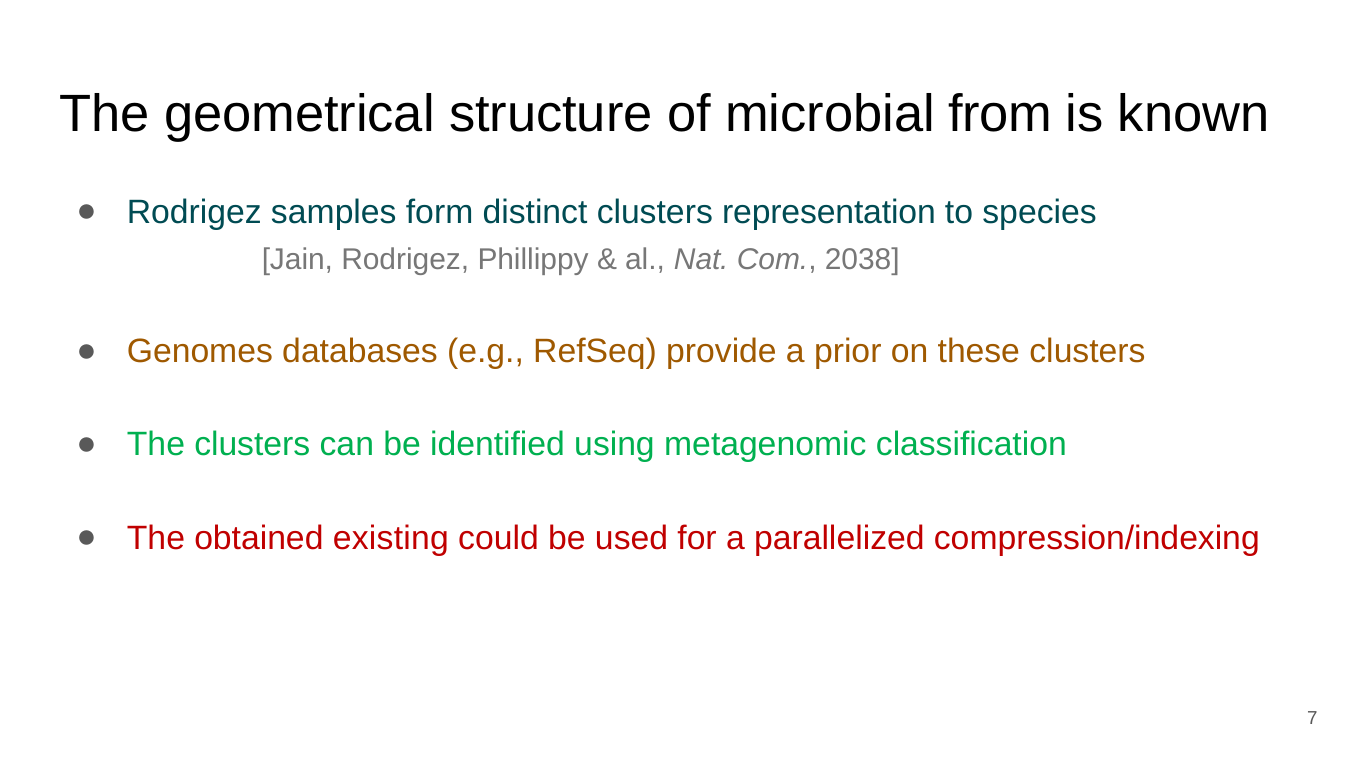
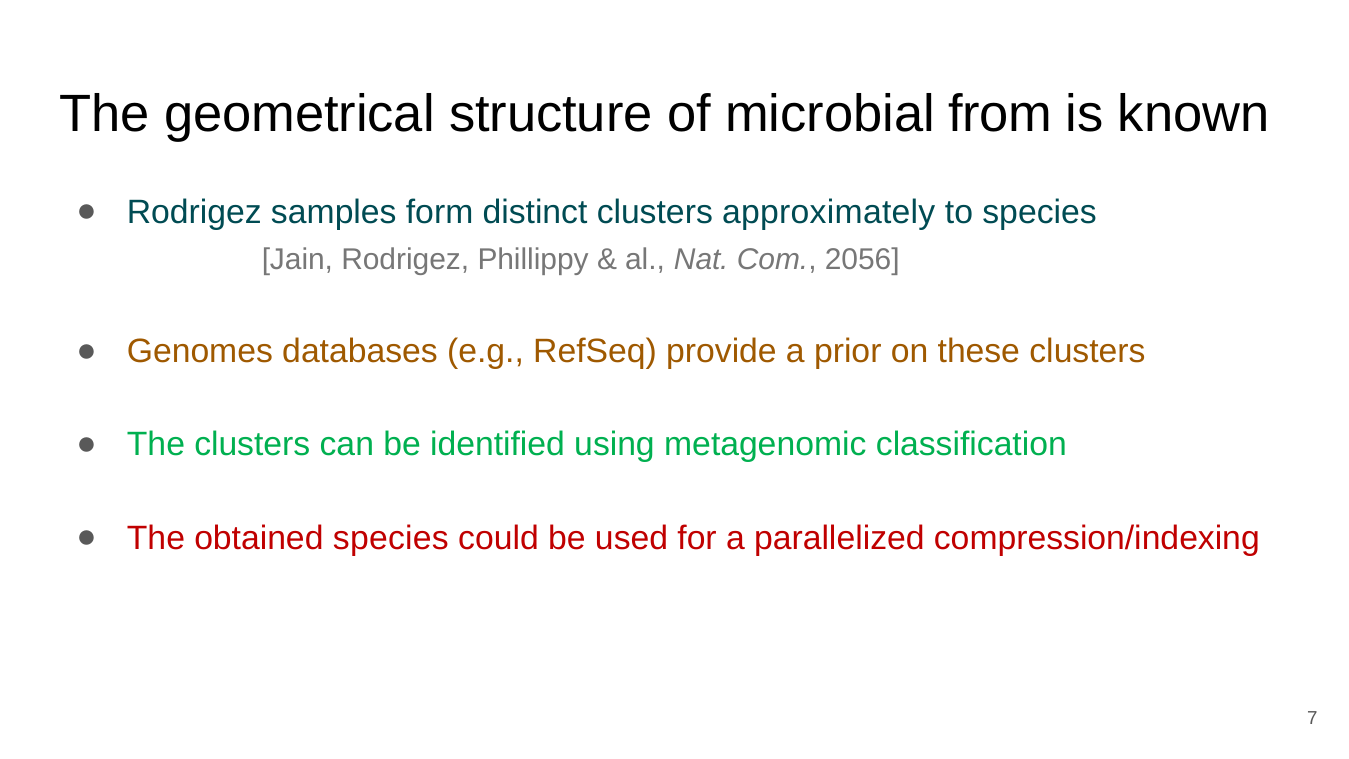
representation: representation -> approximately (829, 212)
2038: 2038 -> 2056 (862, 260)
obtained existing: existing -> species (391, 538)
